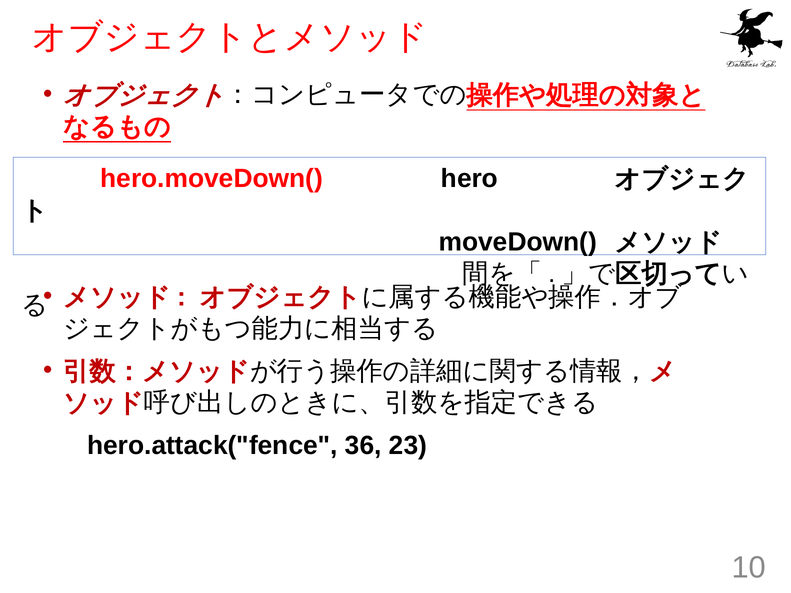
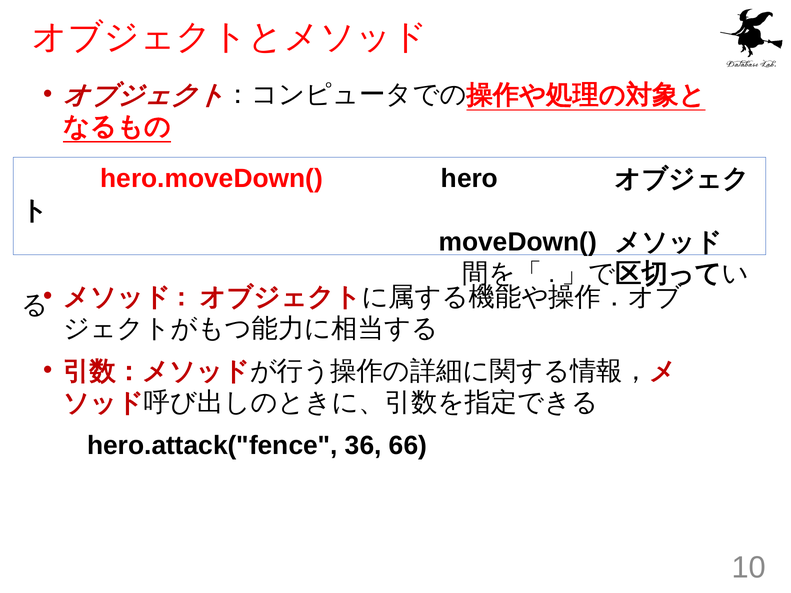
23: 23 -> 66 (408, 446)
